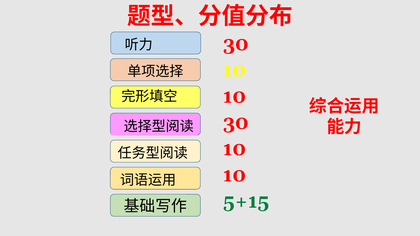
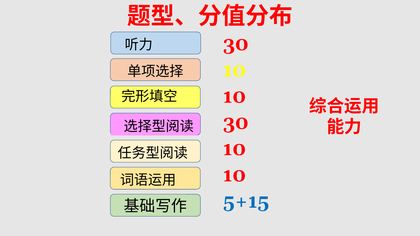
5+15 colour: green -> blue (246, 201)
